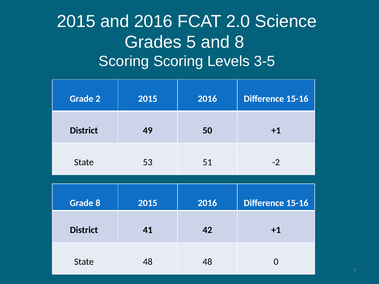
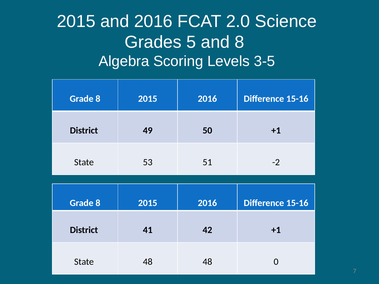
Scoring: Scoring -> Algebra (124, 61)
2: 2 -> 8 (98, 99)
